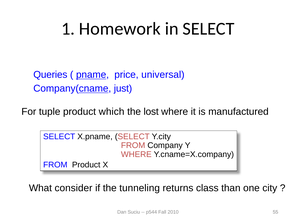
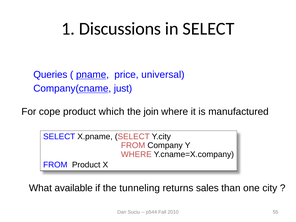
Homework: Homework -> Discussions (120, 29)
tuple: tuple -> cope (50, 112)
lost: lost -> join (151, 112)
consider: consider -> available (74, 188)
class: class -> sales (207, 188)
